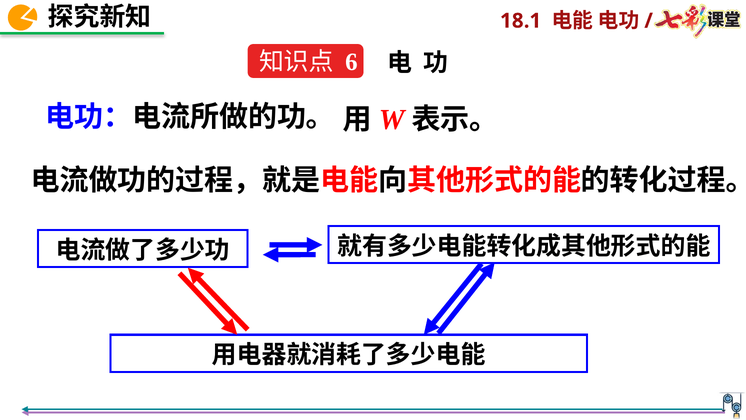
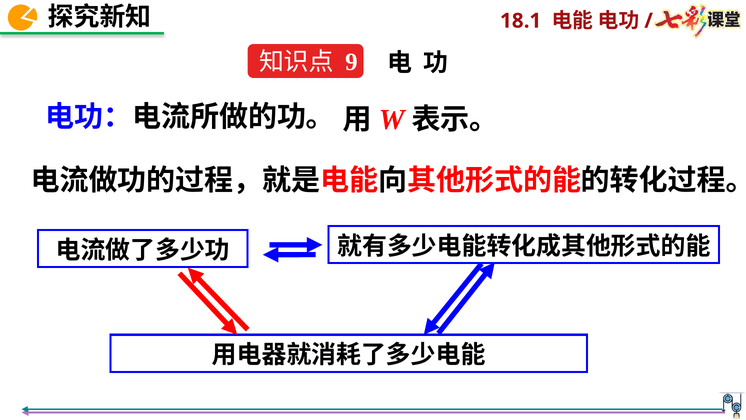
6: 6 -> 9 (351, 62)
